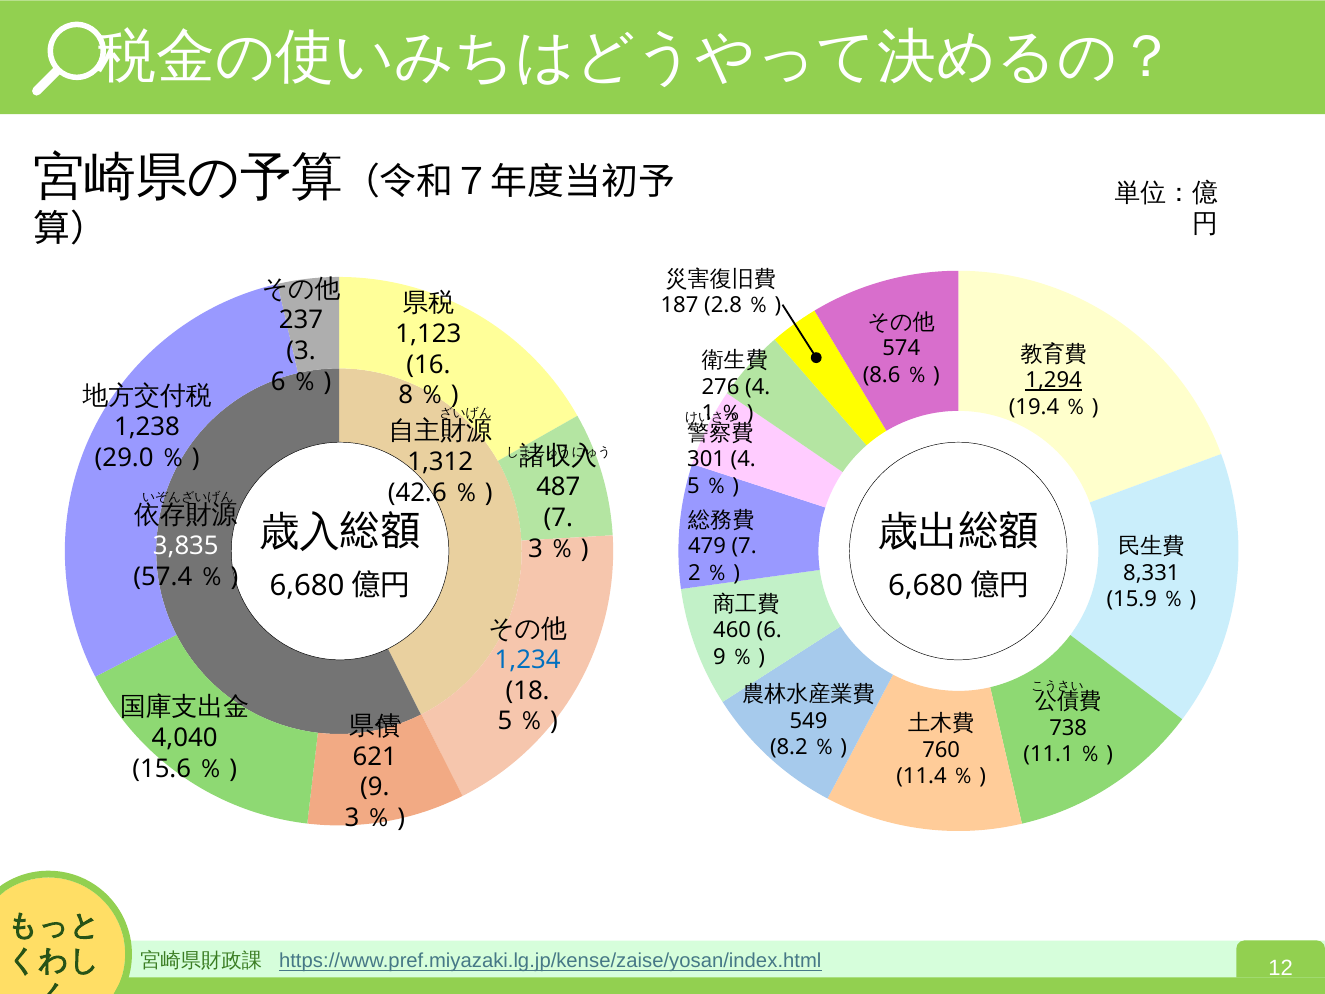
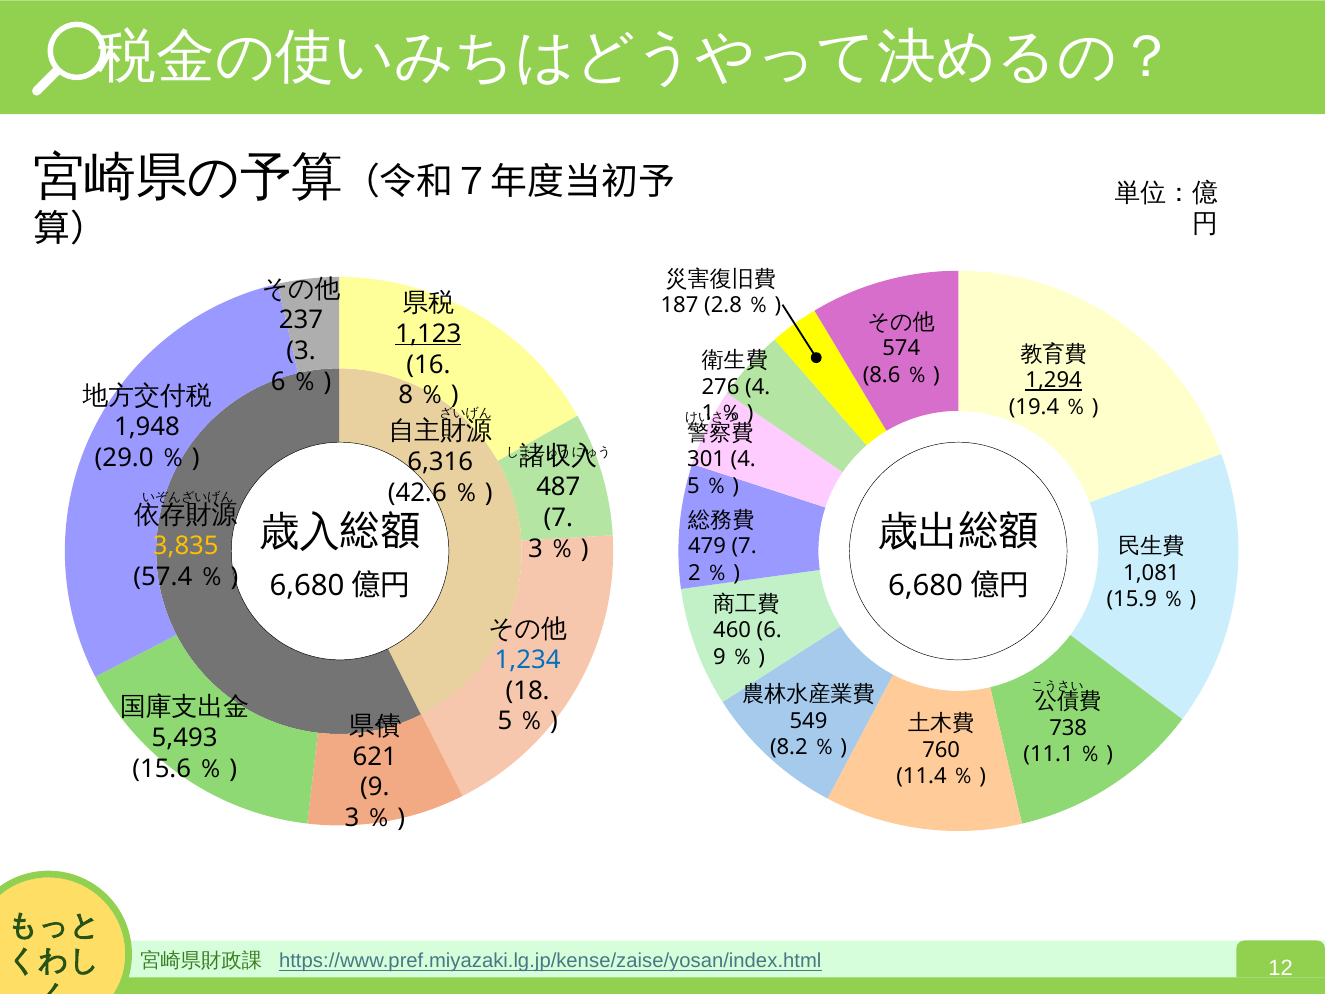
1,123 underline: none -> present (428, 333)
1,238: 1,238 -> 1,948 (147, 427)
1,312: 1,312 -> 6,316 (440, 462)
3,835 colour: white -> yellow (186, 546)
8,331: 8,331 -> 1,081 (1151, 573)
4,040: 4,040 -> 5,493 (185, 738)
